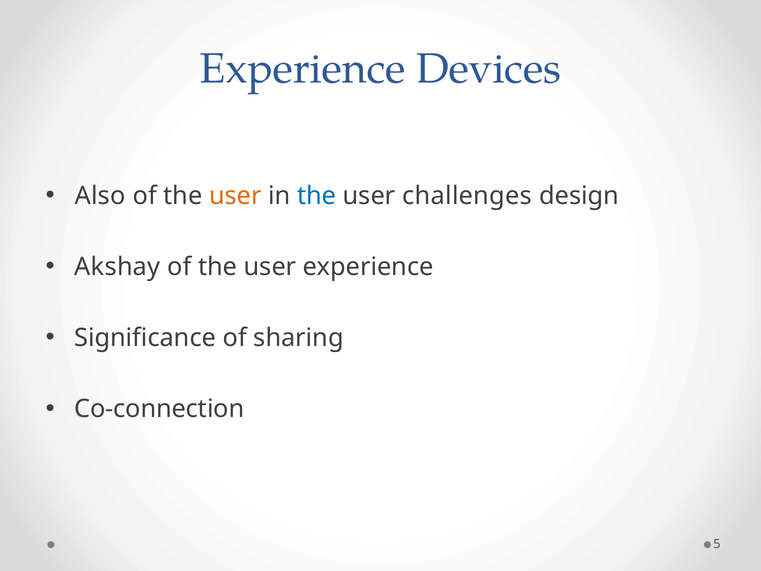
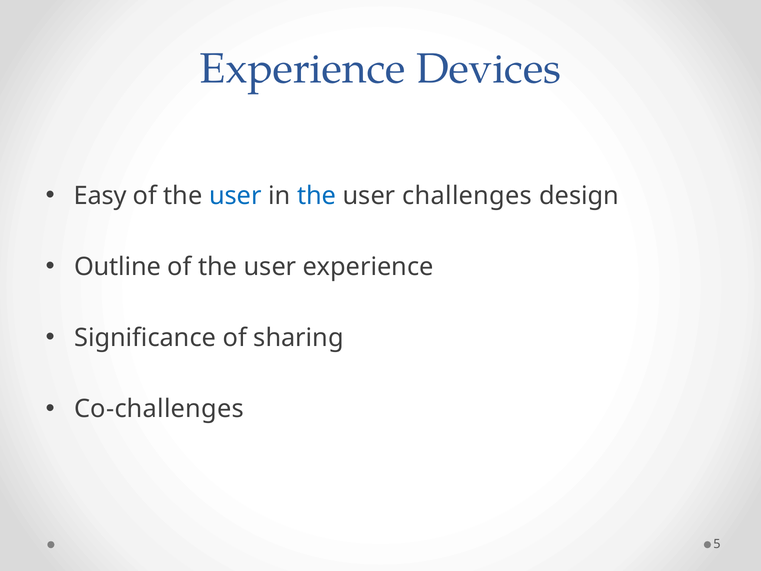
Also: Also -> Easy (100, 196)
user colour: orange -> blue (235, 196)
Akshay: Akshay -> Outline (118, 267)
Co-connection: Co-connection -> Co-challenges (159, 409)
